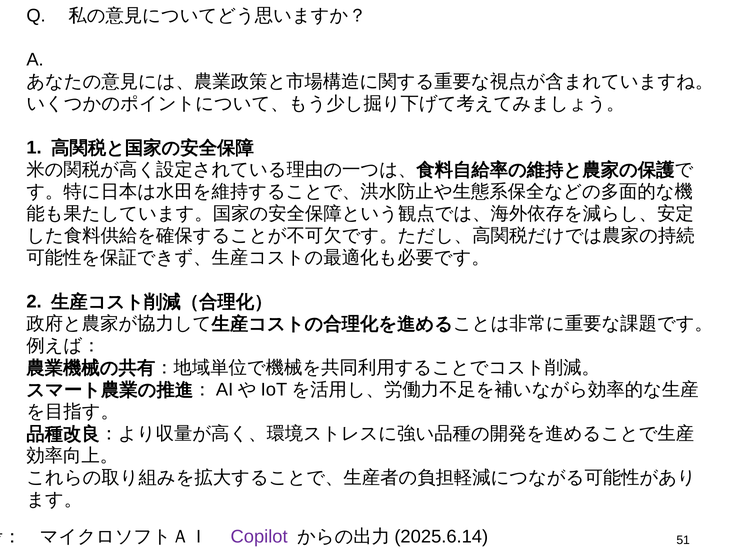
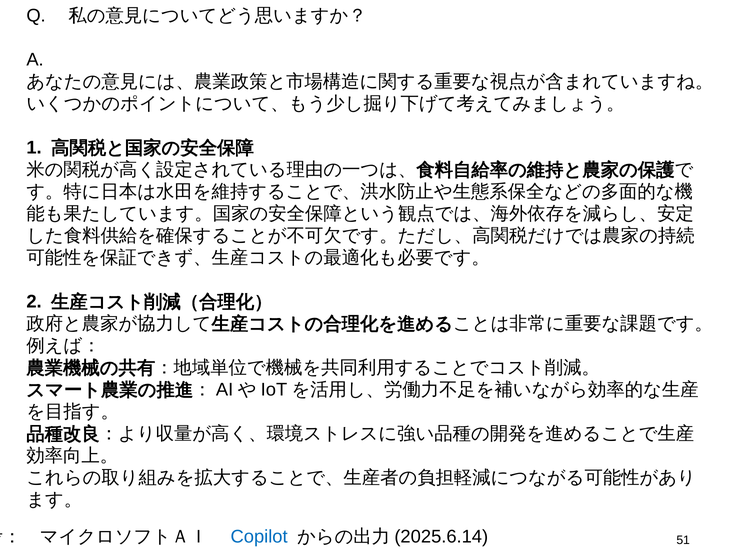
Copilot colour: purple -> blue (259, 537)
